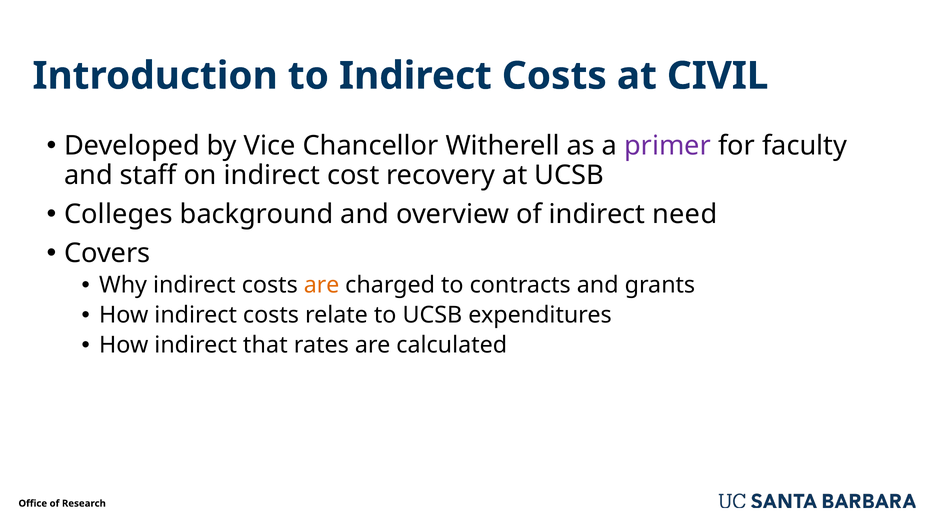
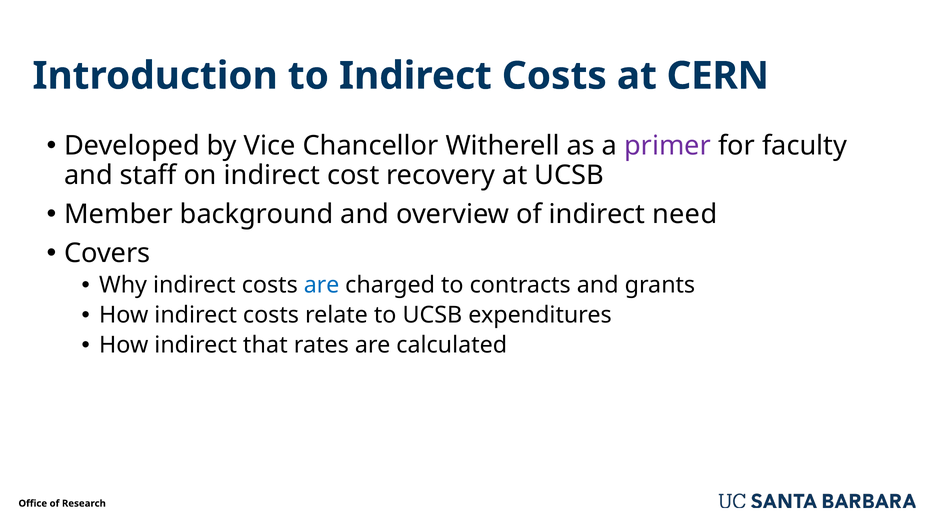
CIVIL: CIVIL -> CERN (718, 76)
Colleges: Colleges -> Member (119, 214)
are colour: orange -> blue (322, 285)
